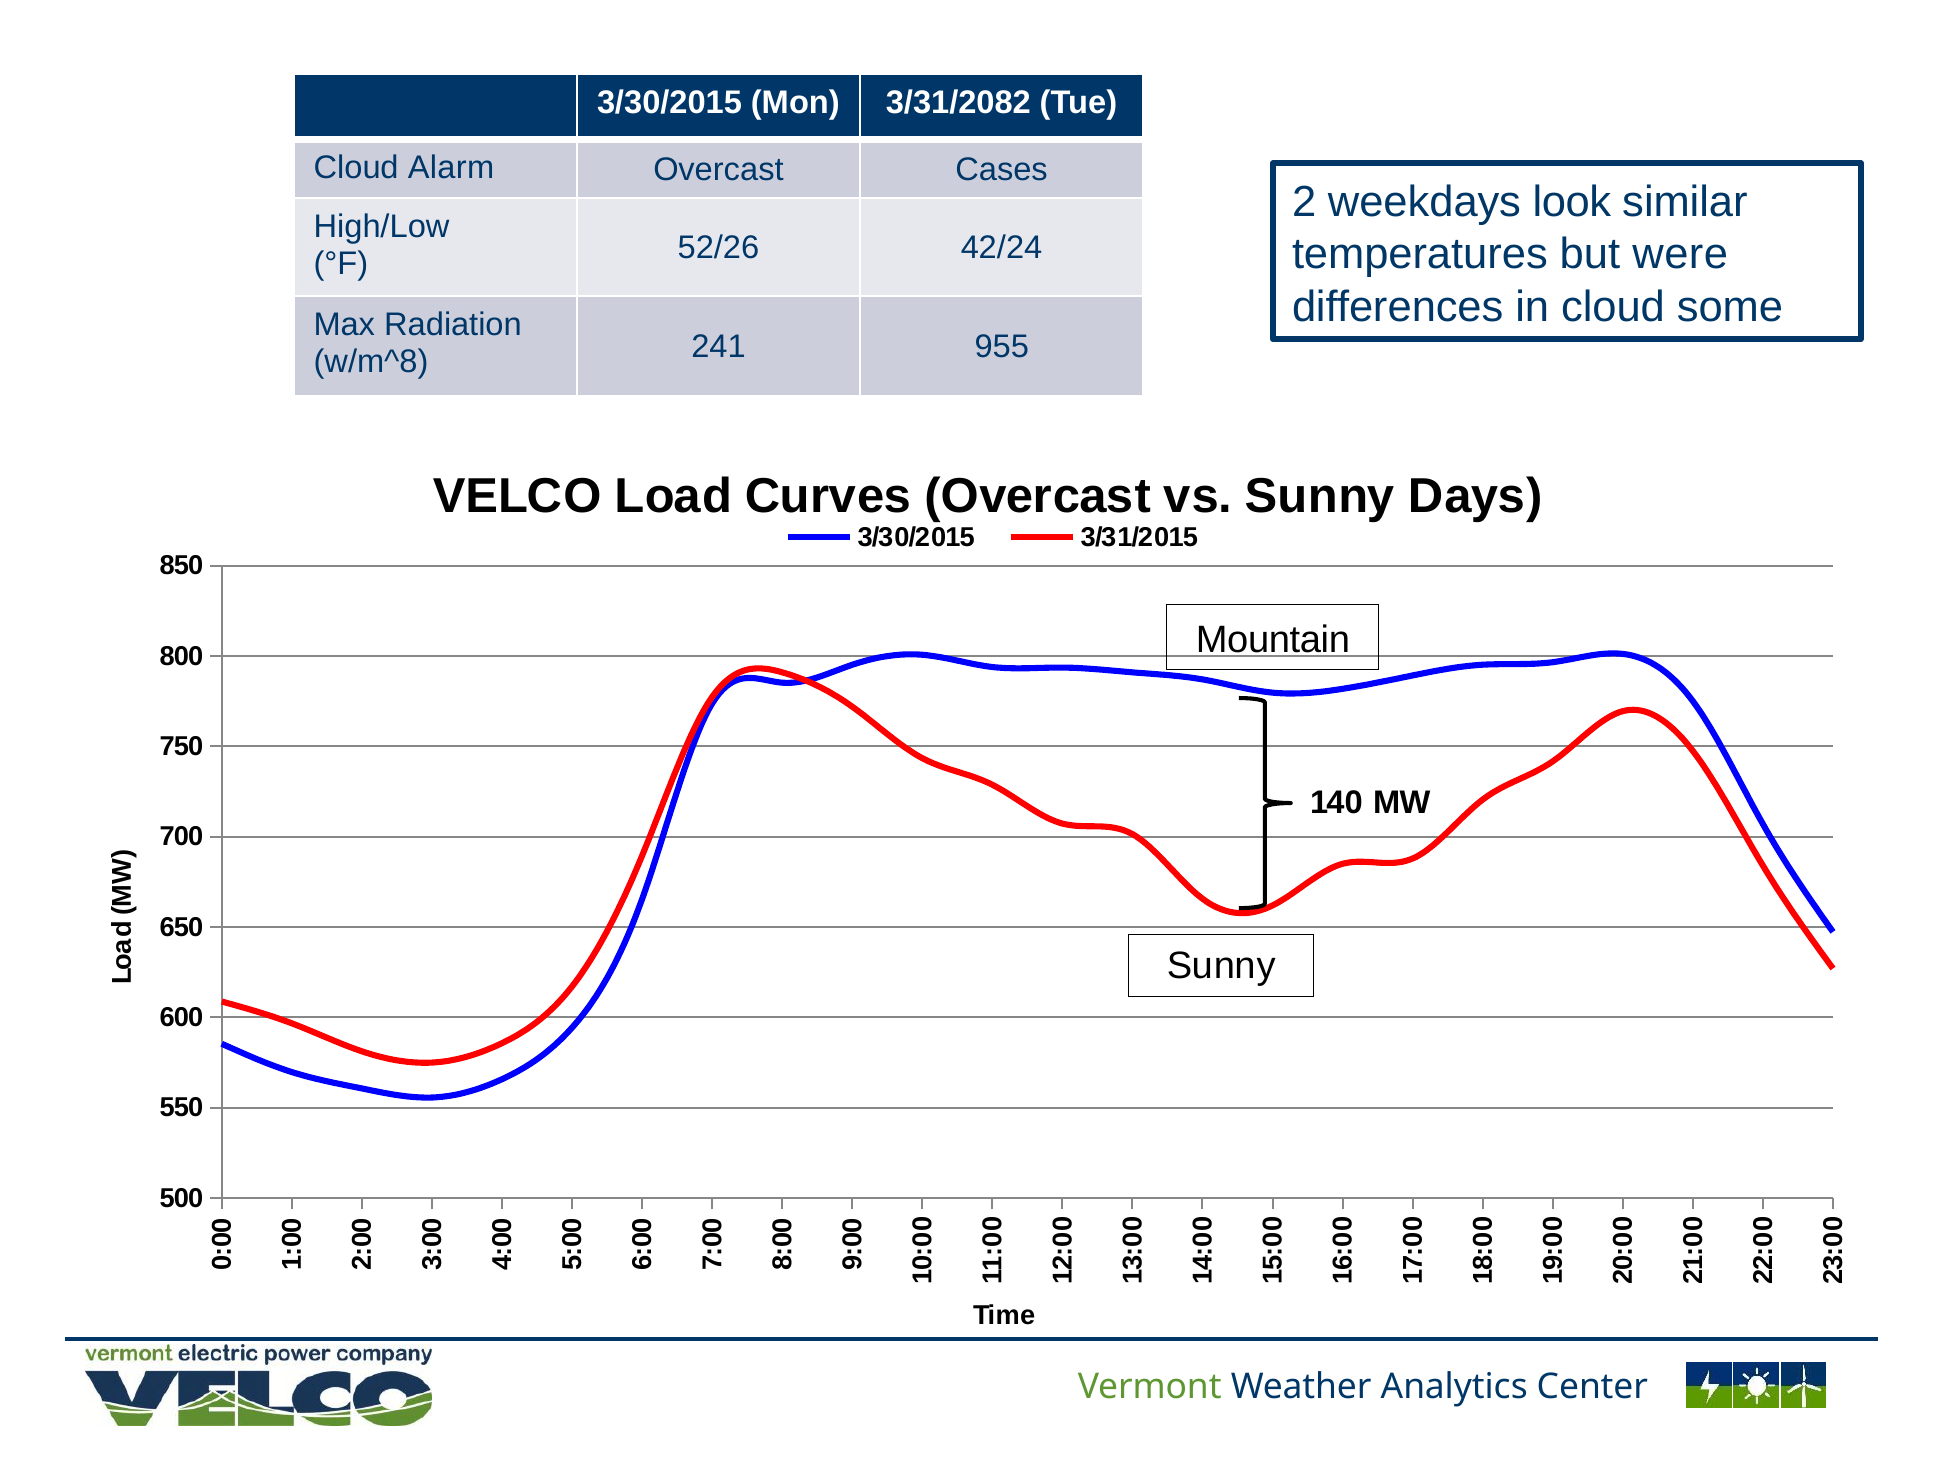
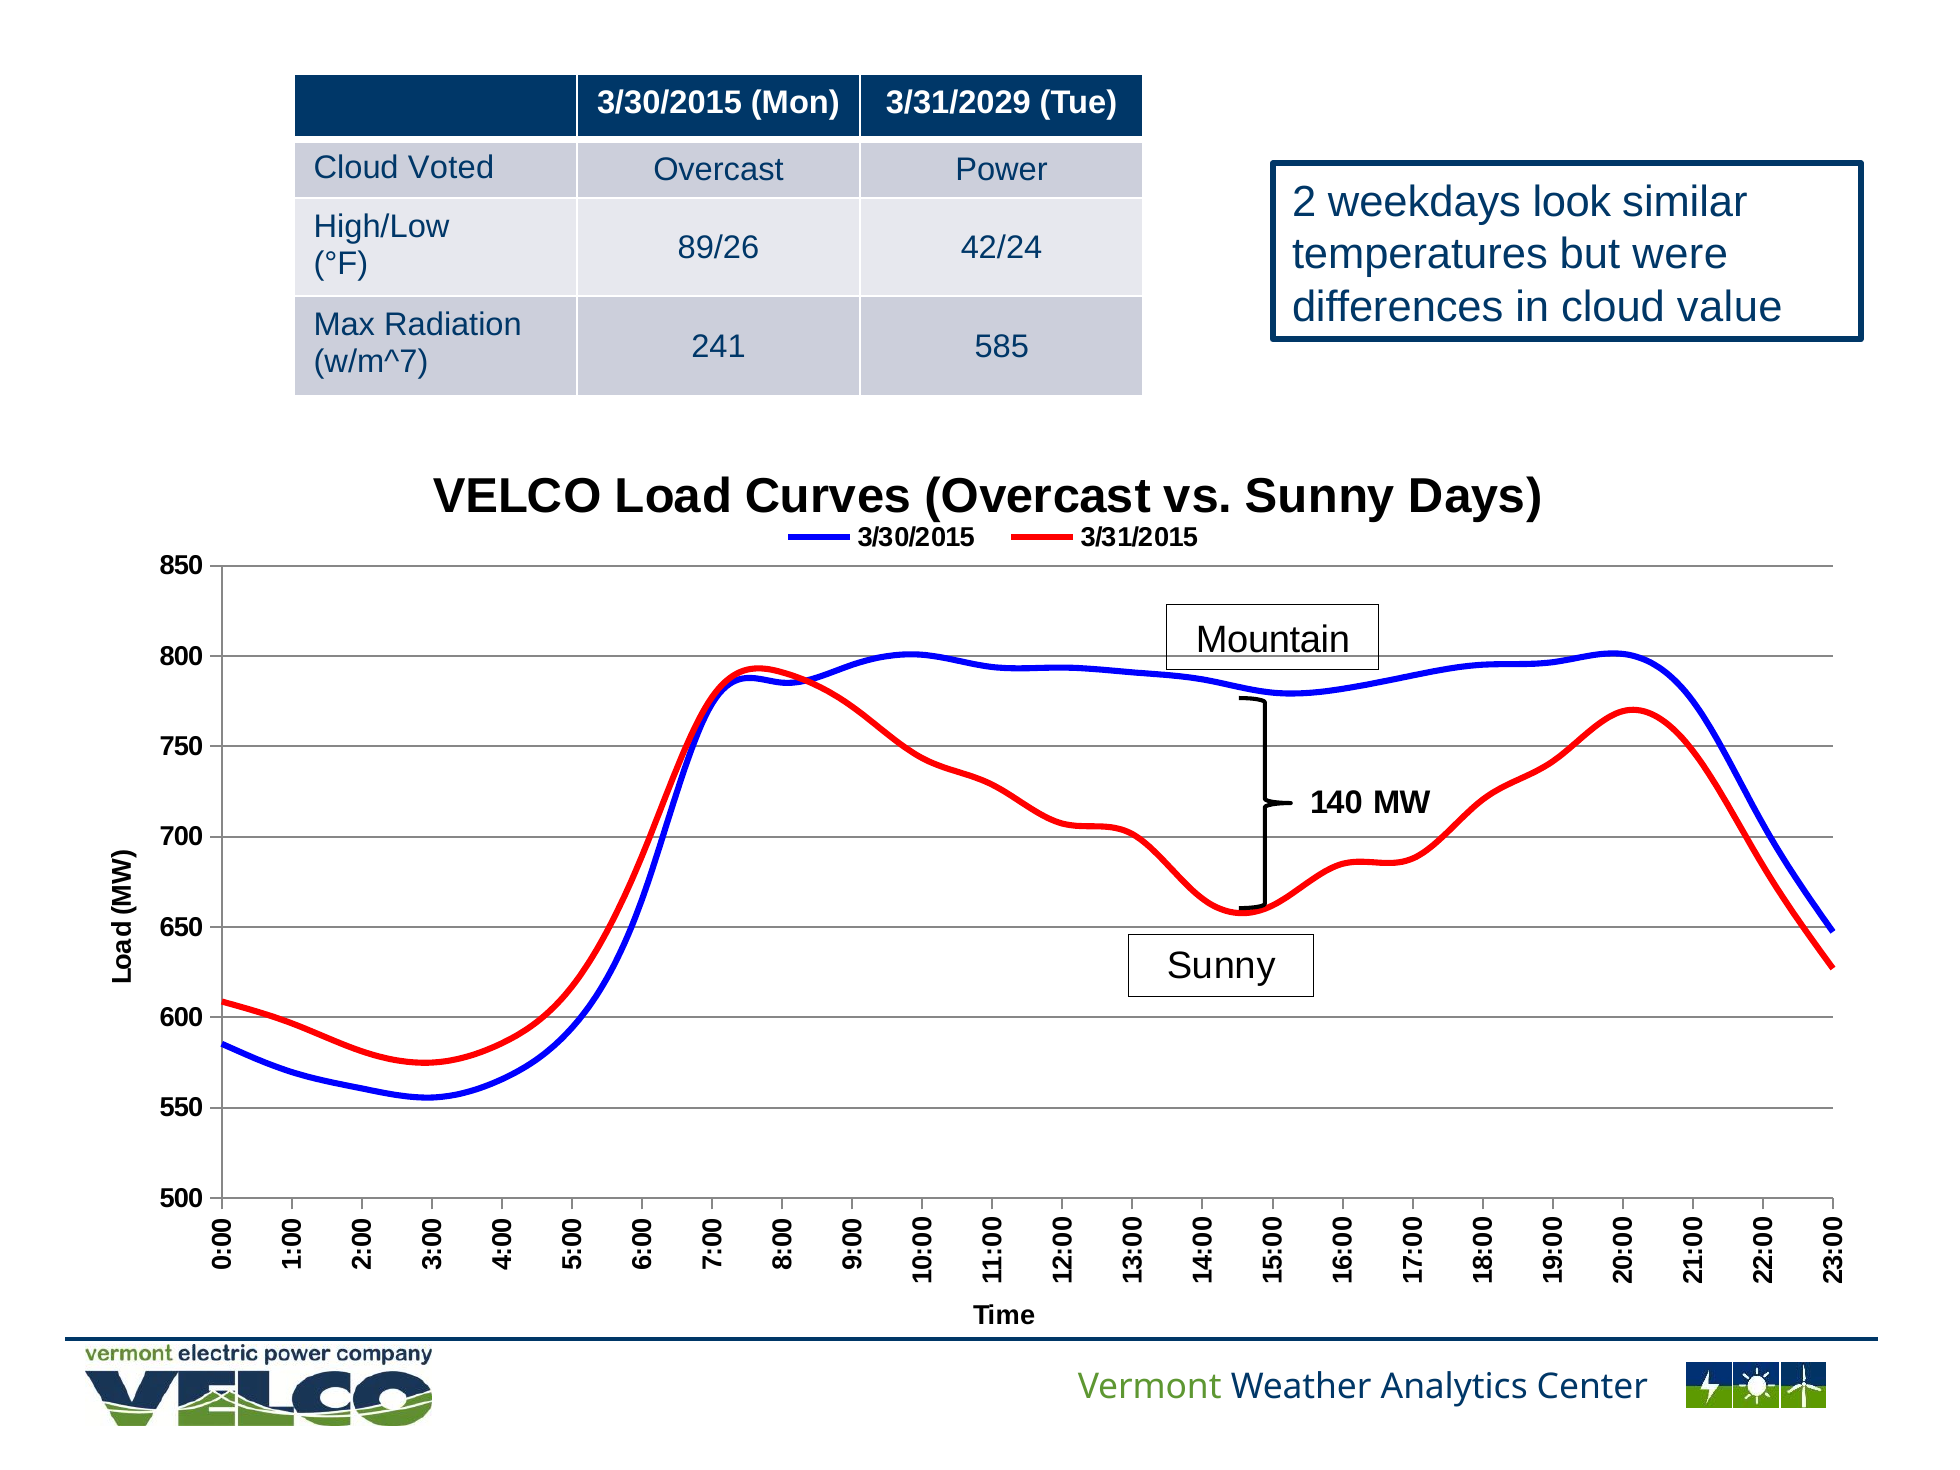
3/31/2082: 3/31/2082 -> 3/31/2029 (958, 103)
Alarm: Alarm -> Voted (451, 168)
Cases: Cases -> Power (1002, 169)
52/26: 52/26 -> 89/26 (718, 248)
some: some -> value (1730, 307)
w/m^8: w/m^8 -> w/m^7 (371, 361)
955: 955 -> 585 (1002, 347)
